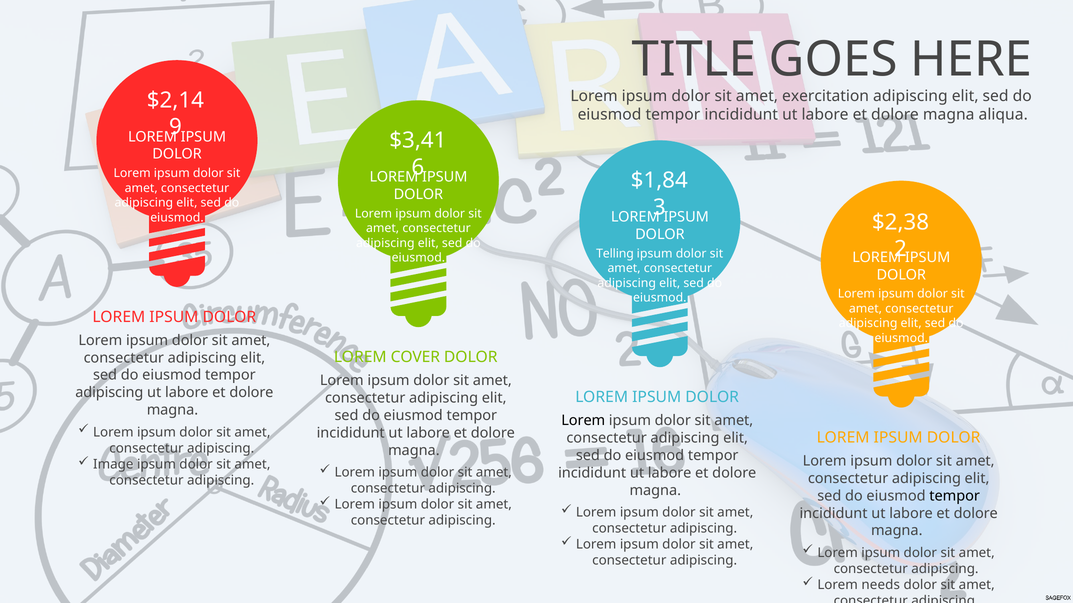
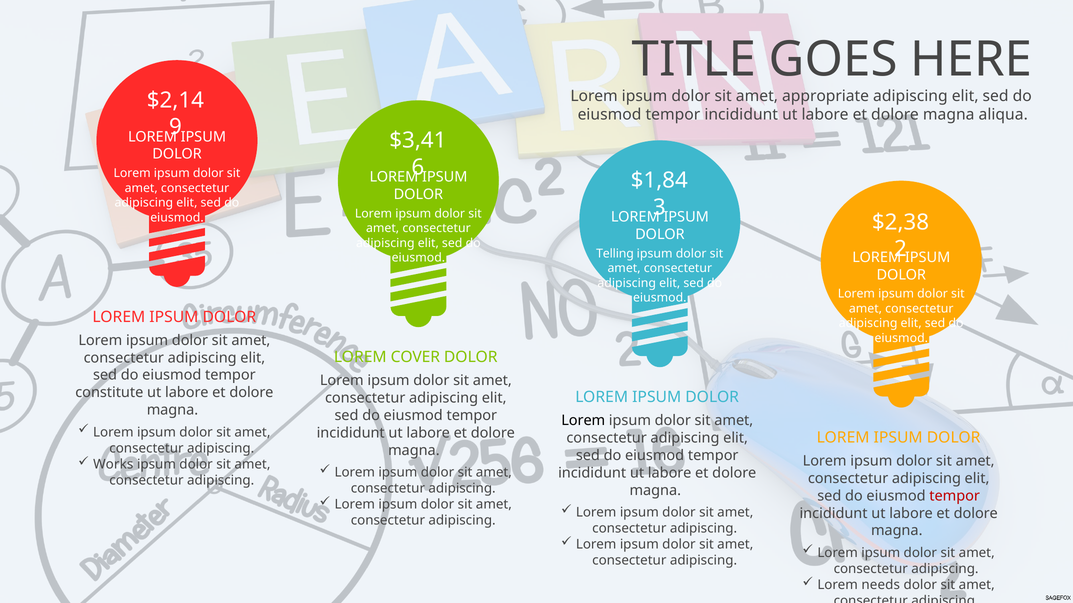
exercitation: exercitation -> appropriate (826, 96)
adipiscing: adipiscing -> constitute (109, 393)
Image: Image -> Works (113, 465)
tempor colour: black -> red (955, 496)
